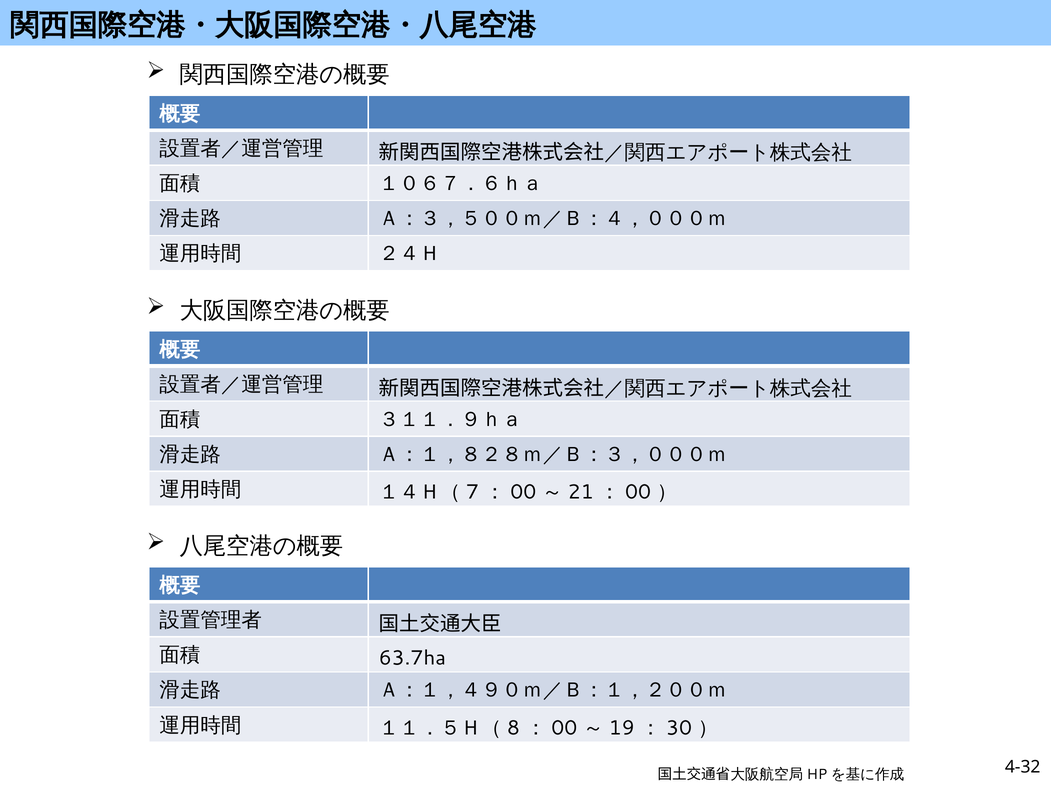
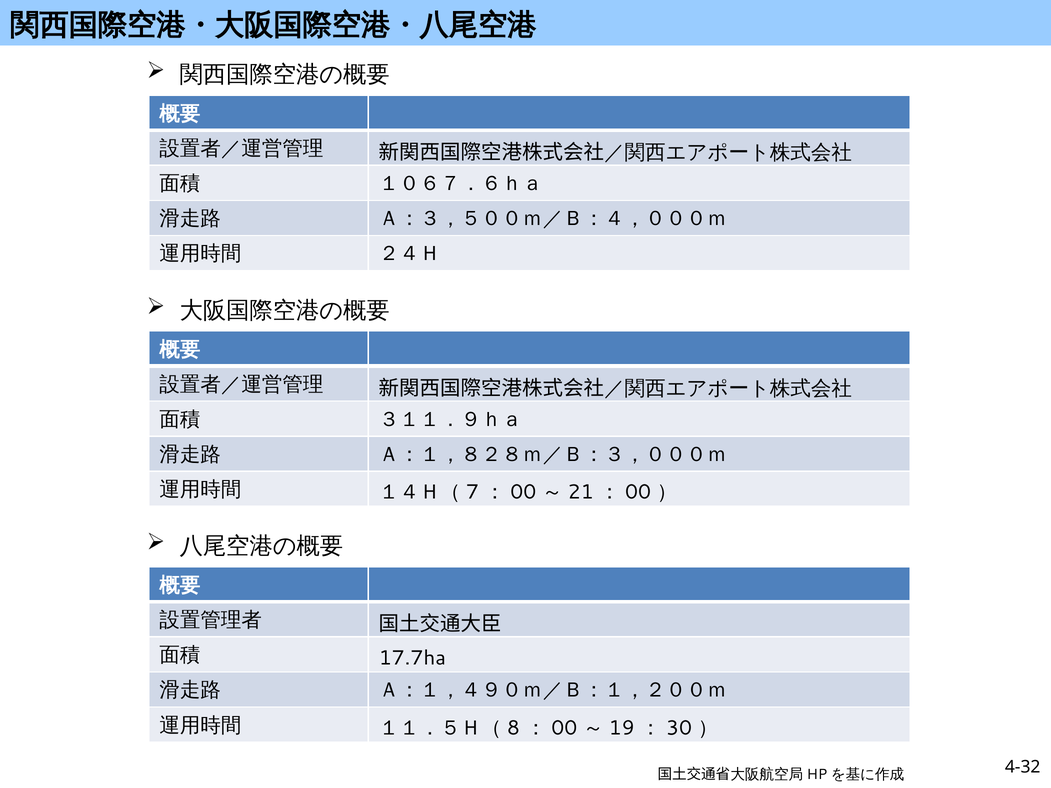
63.7ha: 63.7ha -> 17.7ha (412, 658)
